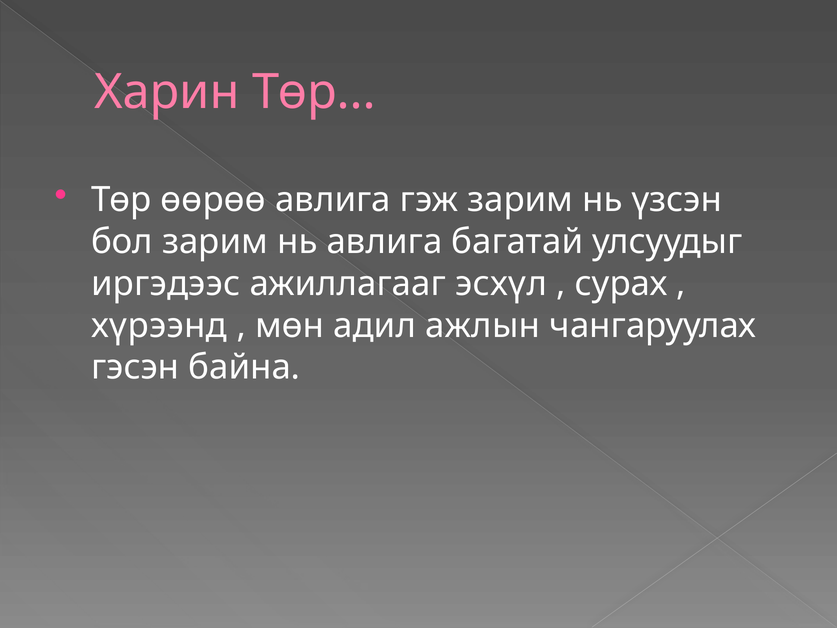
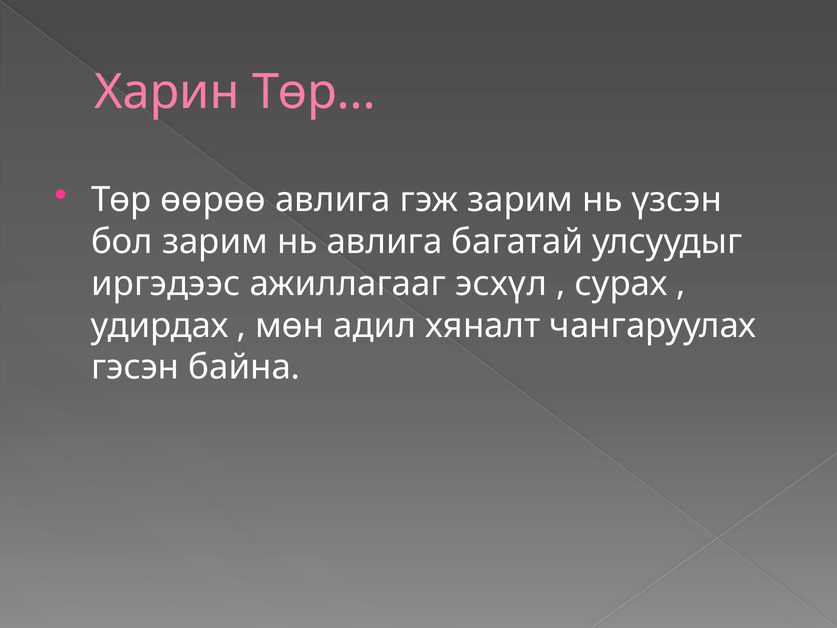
хүрээнд: хүрээнд -> удирдах (160, 325)
ажлын: ажлын -> хяналт (483, 325)
